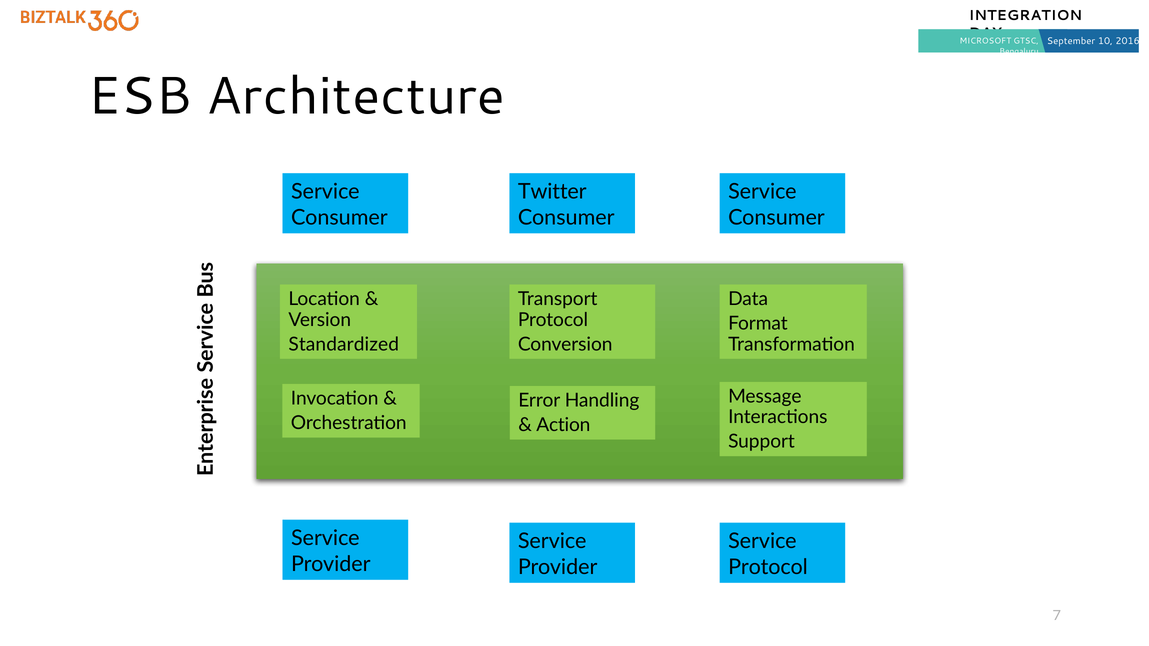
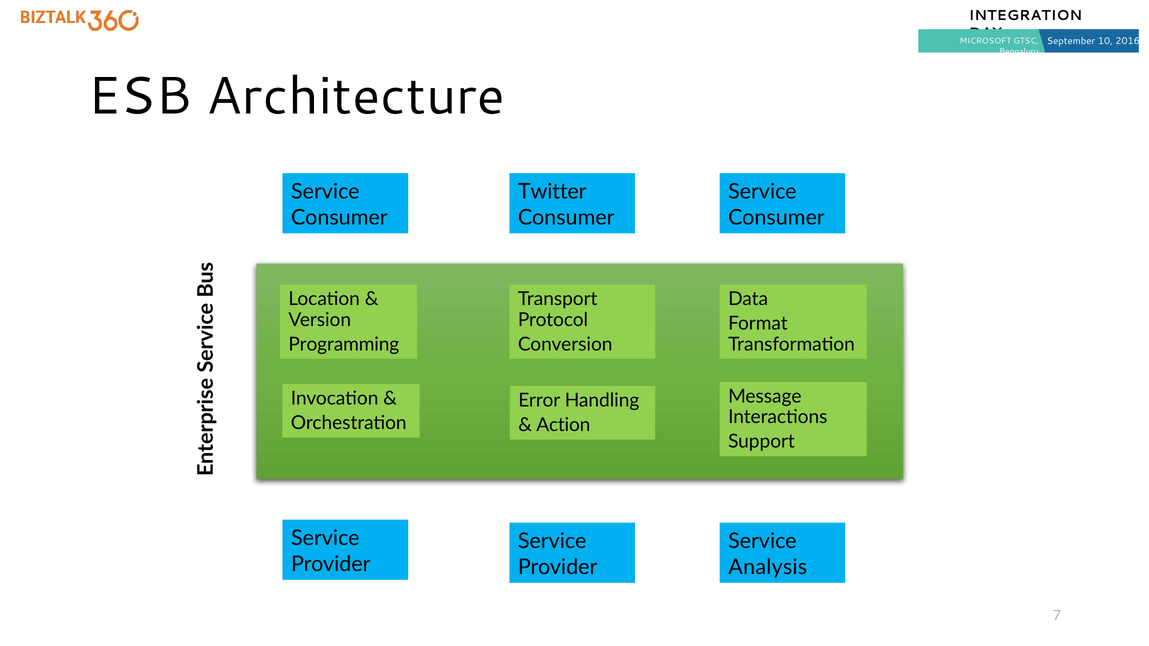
Standardized: Standardized -> Programming (344, 344)
Protocol: Protocol -> Analysis (768, 567)
